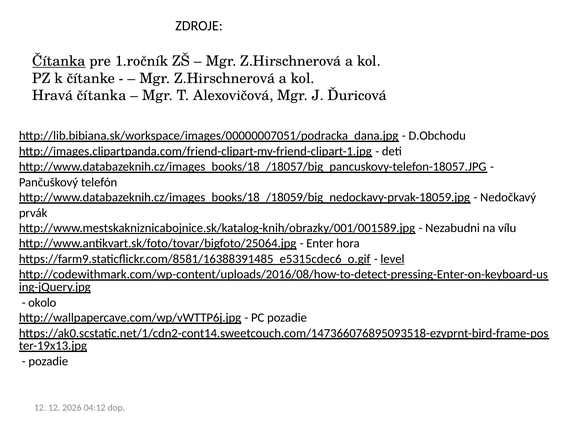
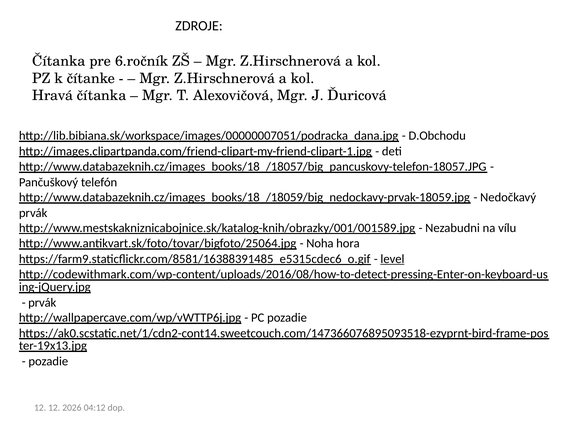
Čítanka underline: present -> none (59, 61)
1.ročník: 1.ročník -> 6.ročník (142, 61)
Enter: Enter -> Noha (320, 244)
okolo: okolo -> prvák (42, 303)
